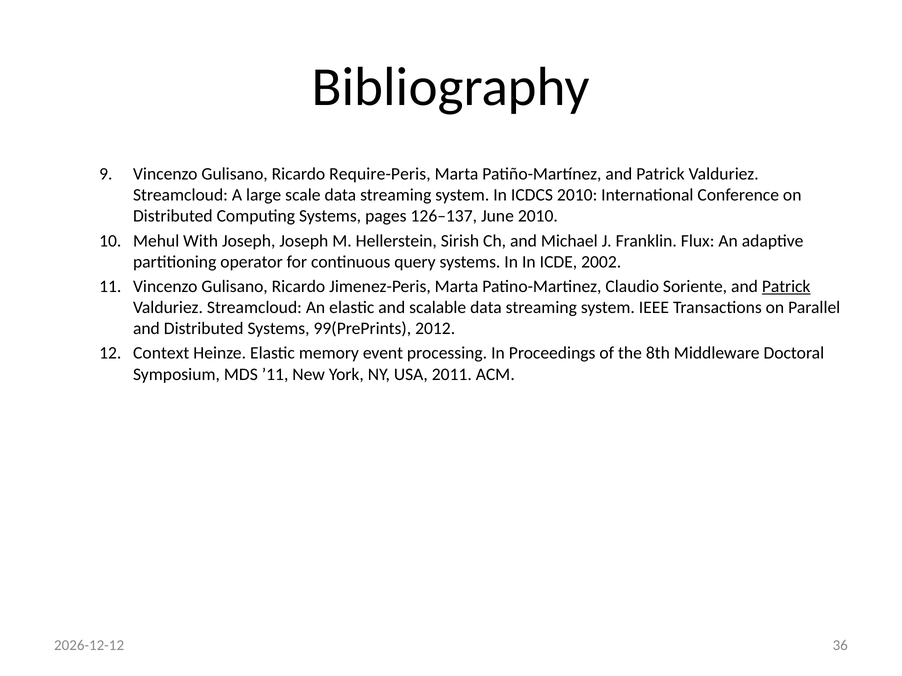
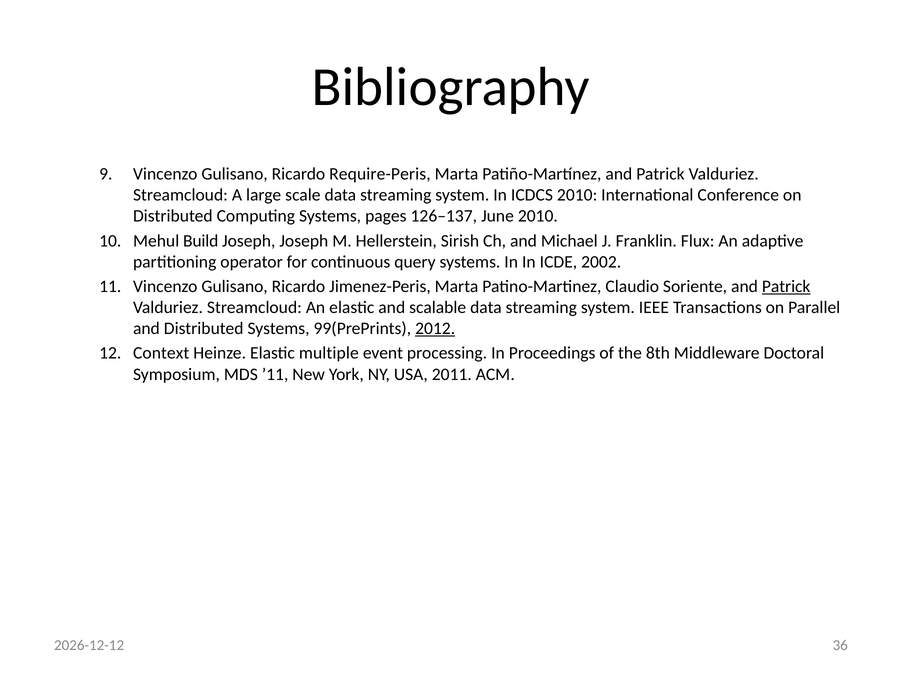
With: With -> Build (201, 241)
2012 underline: none -> present (435, 329)
memory: memory -> multiple (329, 353)
